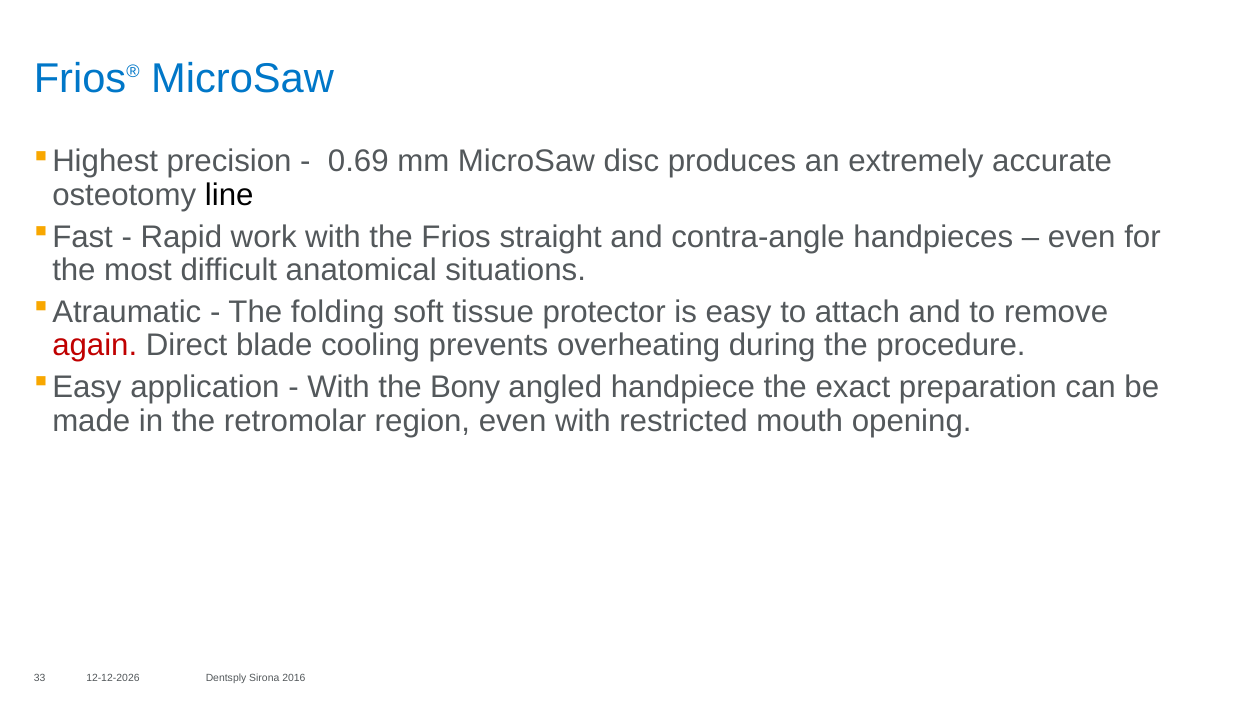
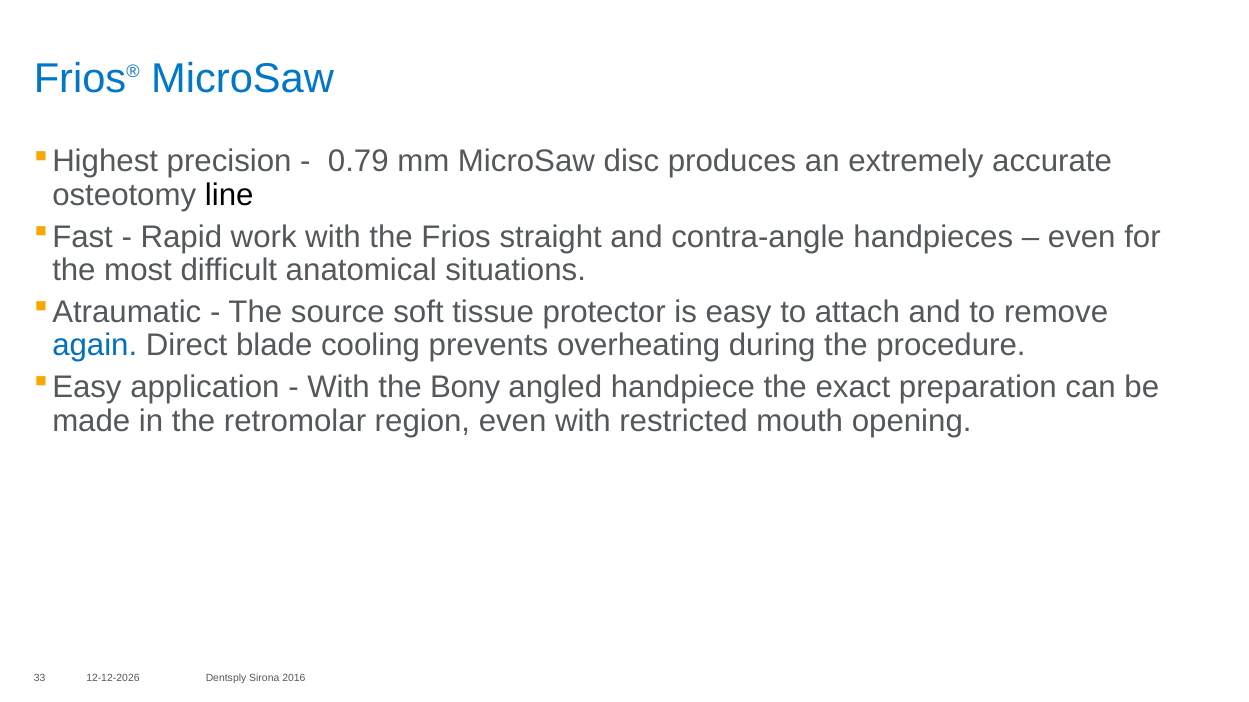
0.69: 0.69 -> 0.79 (358, 162)
folding: folding -> source (338, 312)
again colour: red -> blue (95, 346)
